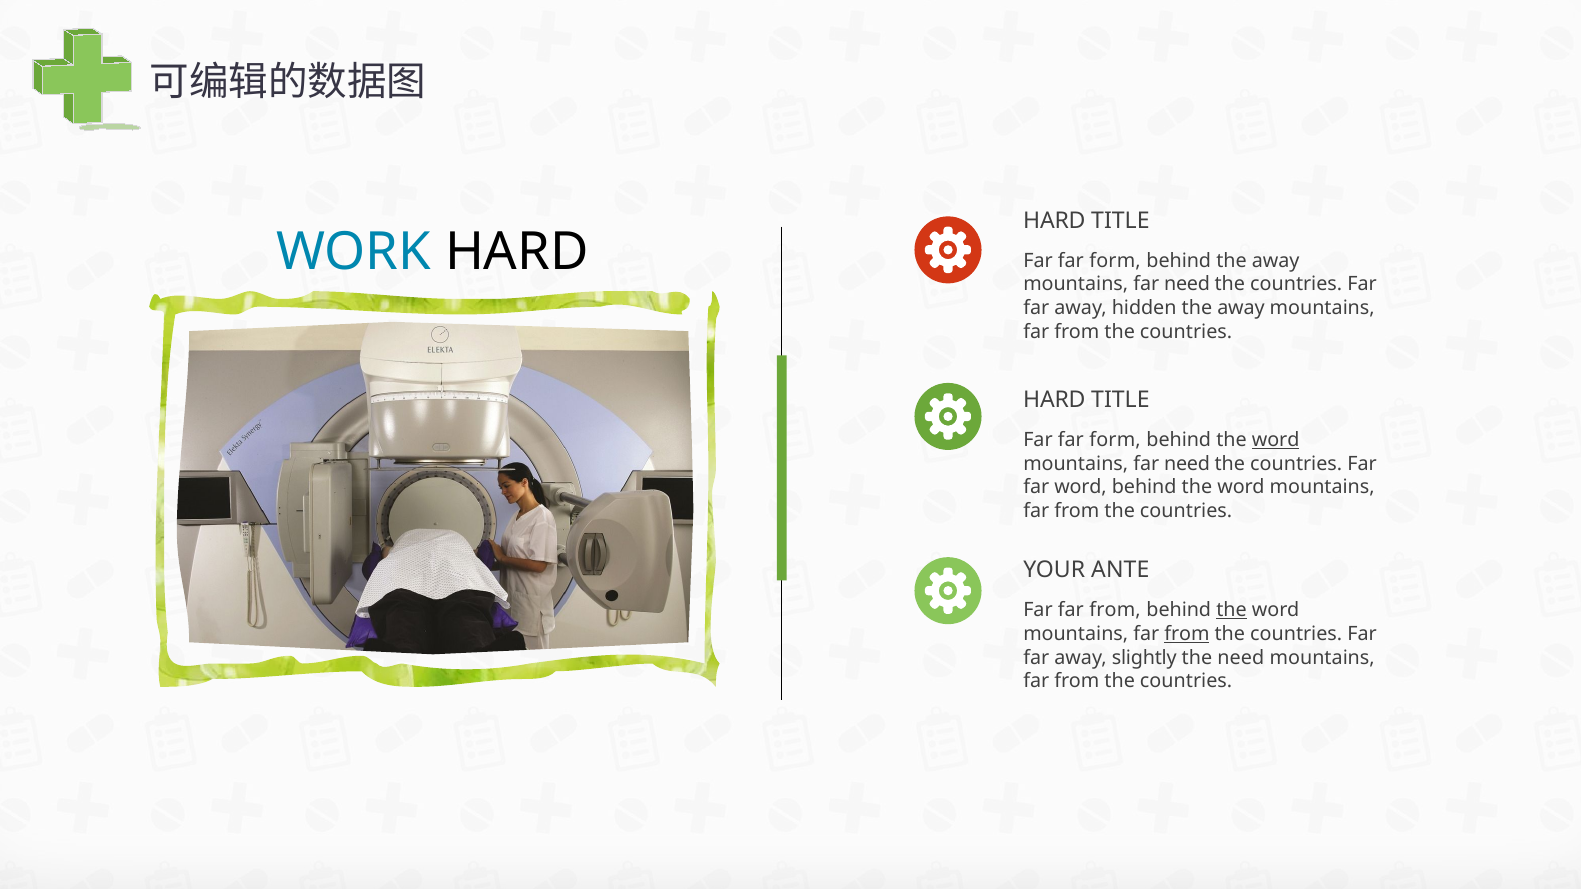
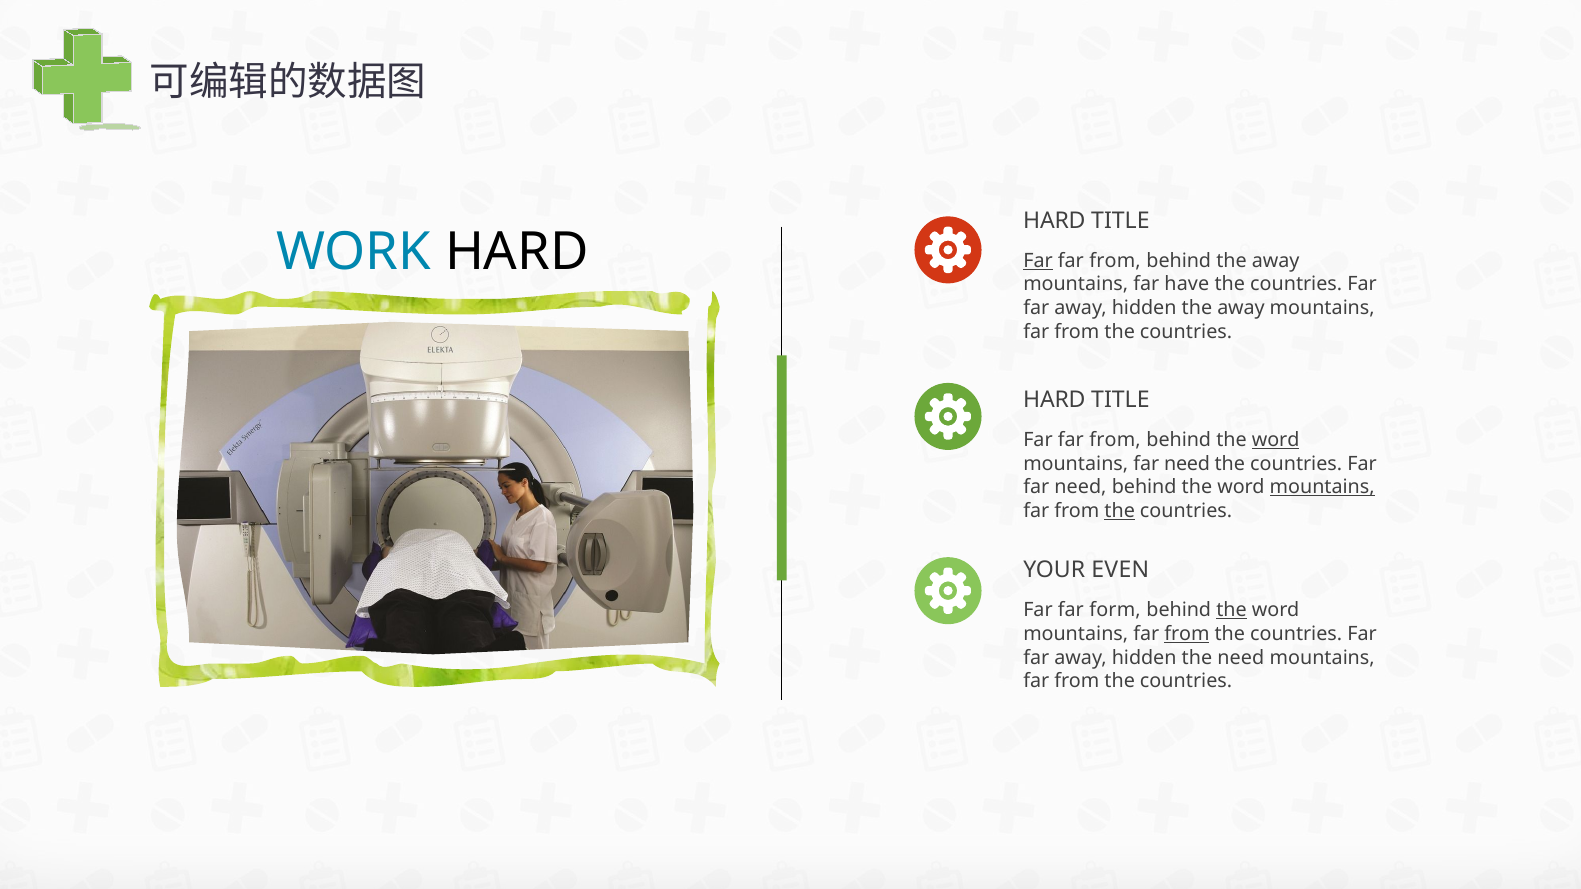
Far underline: none -> present (1038, 261)
form: form -> from (1115, 261)
need: need -> have (1187, 285)
form: form -> from (1115, 440)
word: word -> need (1080, 487)
mountains underline: none -> present (1322, 487)
the underline: none -> present (1120, 511)
ANTE: ANTE -> EVEN (1120, 570)
Far far from: from -> form (1115, 610)
slightly: slightly -> hidden (1144, 658)
